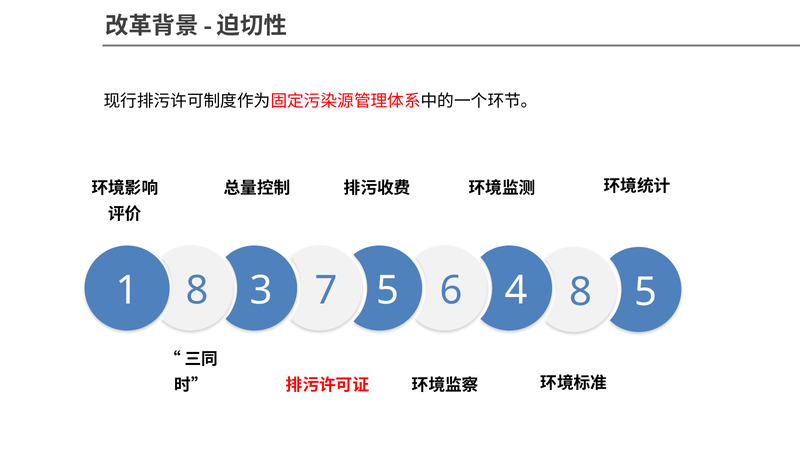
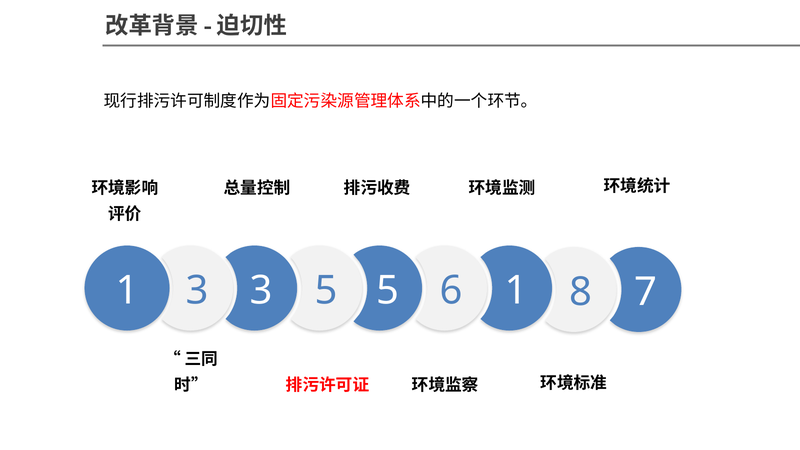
1 8: 8 -> 3 (197, 291)
3 7: 7 -> 5 (326, 291)
6 4: 4 -> 1 (516, 291)
8 5: 5 -> 7 (646, 292)
